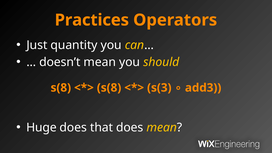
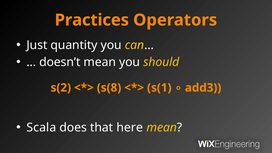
s(8: s(8 -> s(2 (61, 88)
s(3: s(3 -> s(1 (159, 88)
Huge: Huge -> Scala (41, 127)
that does: does -> here (130, 127)
